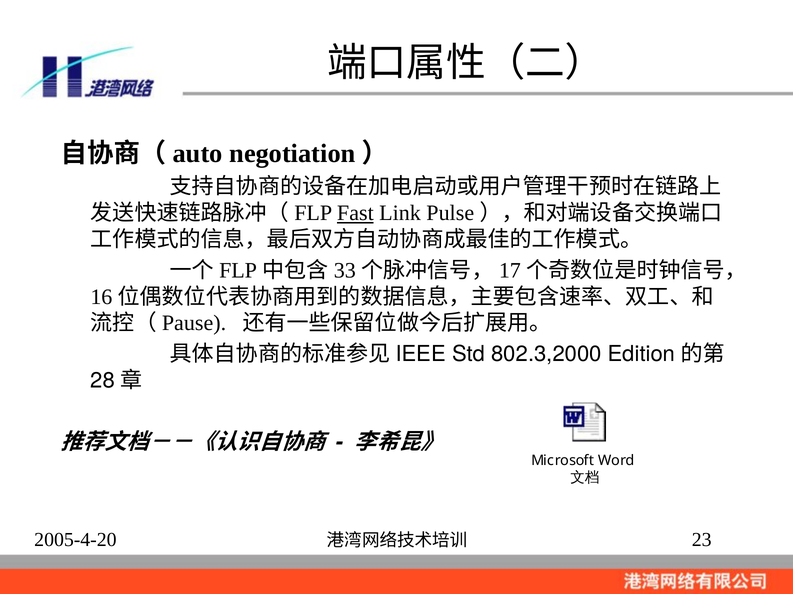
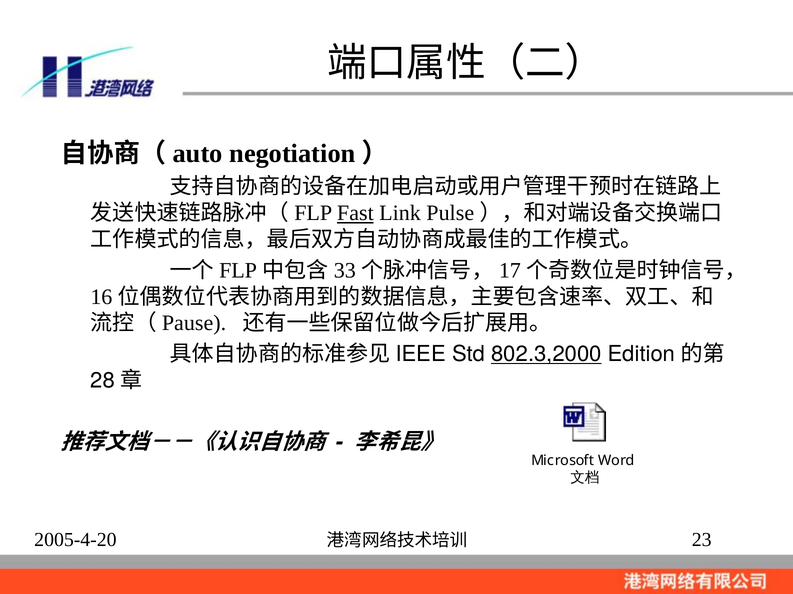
802.3,2000 underline: none -> present (546, 354)
